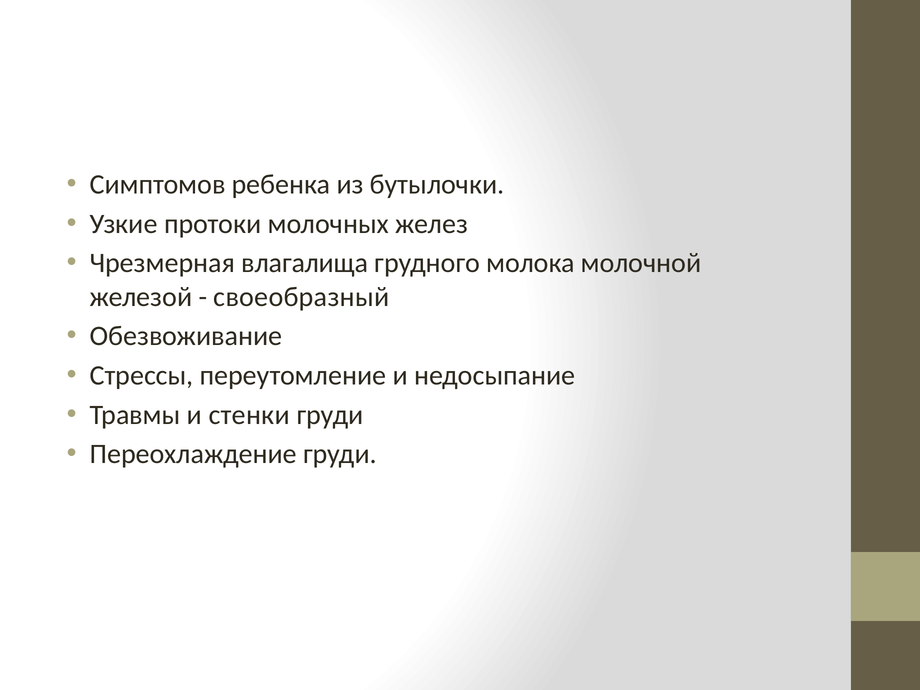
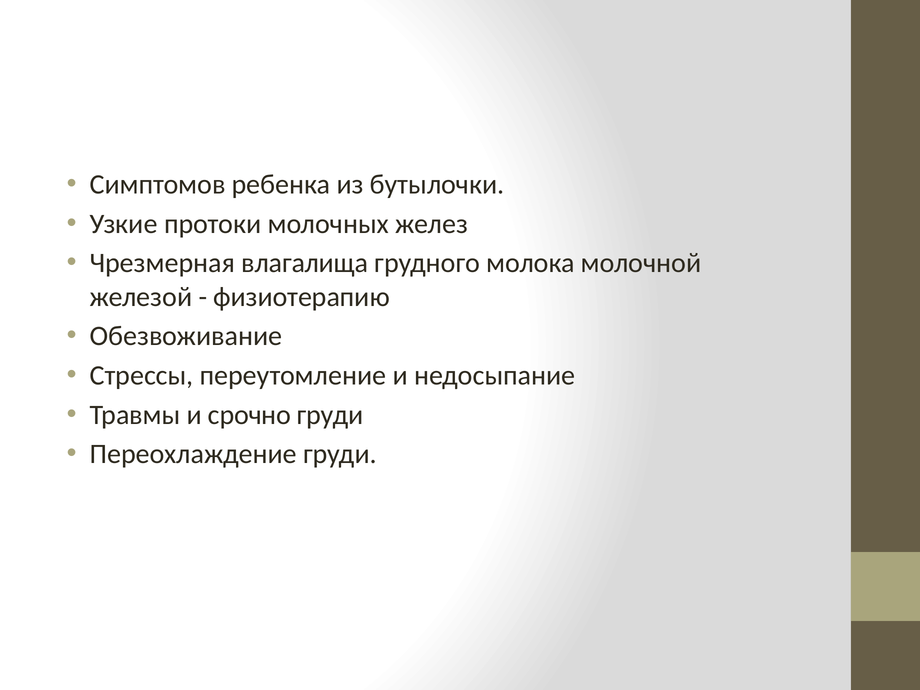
своеобразный: своеобразный -> физиотерапию (302, 297)
стенки: стенки -> срочно (249, 415)
